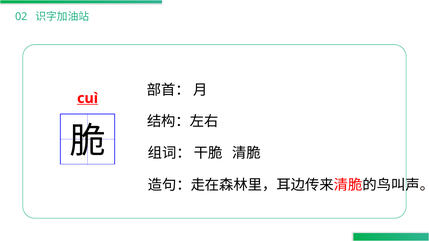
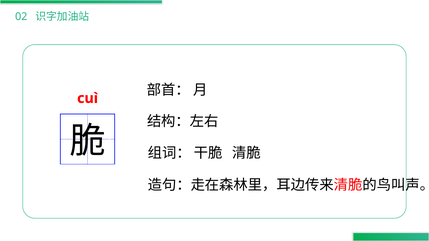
cuì underline: present -> none (88, 98)
